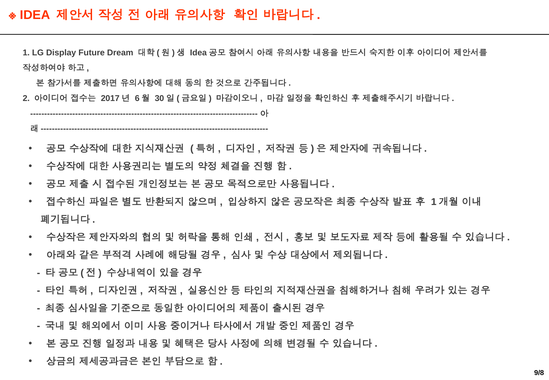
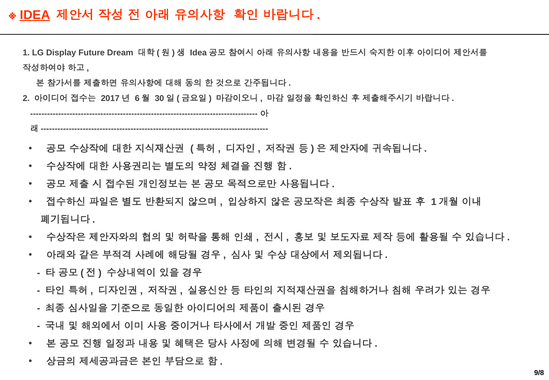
IDEA underline: none -> present (35, 15)
